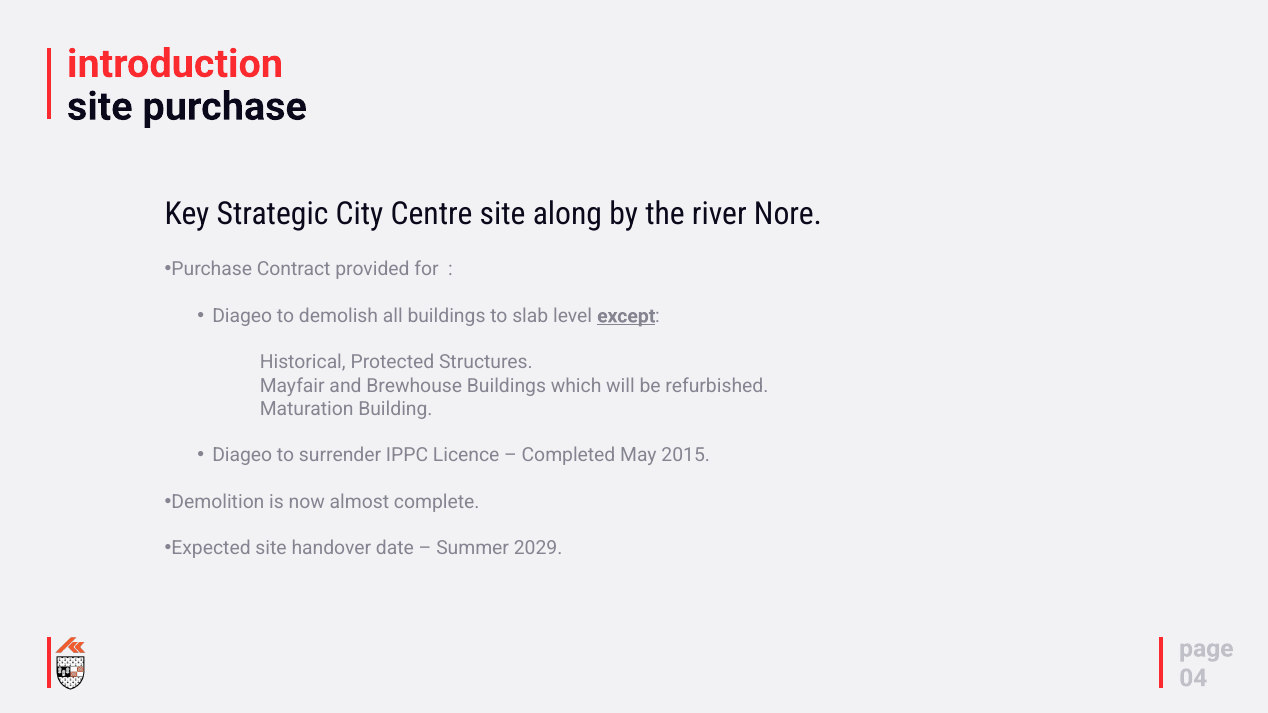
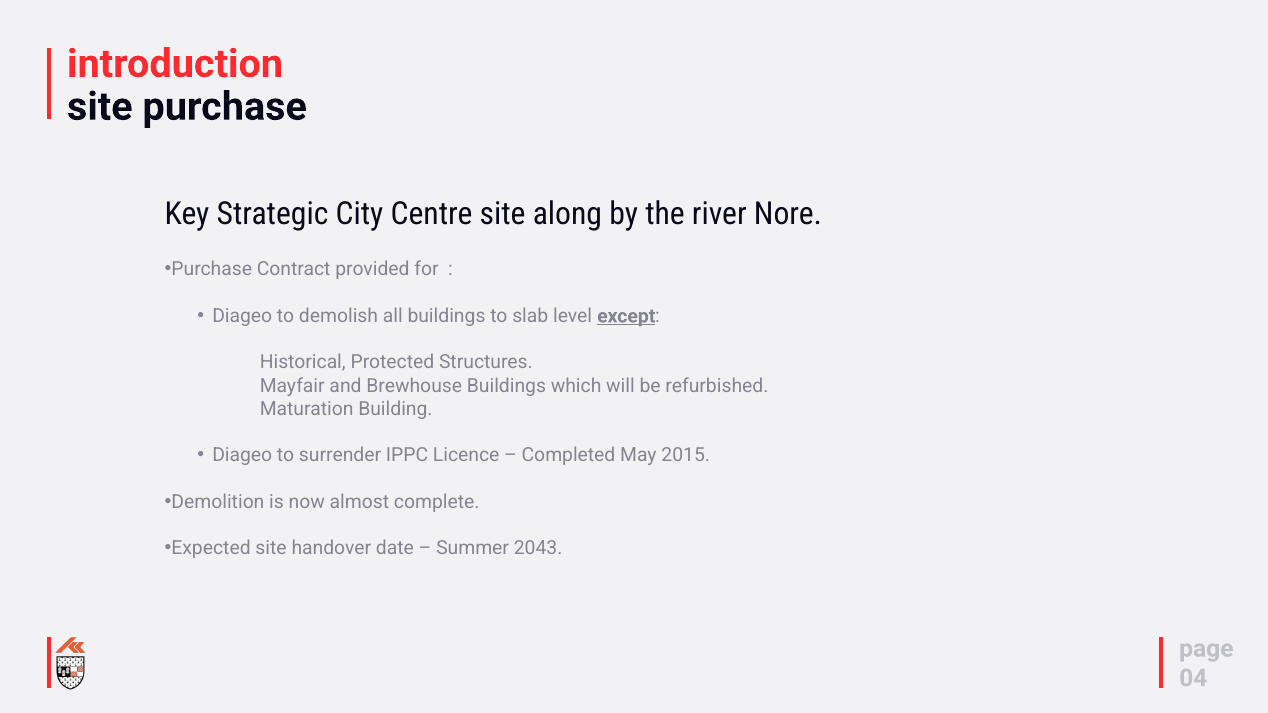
2029: 2029 -> 2043 (538, 549)
